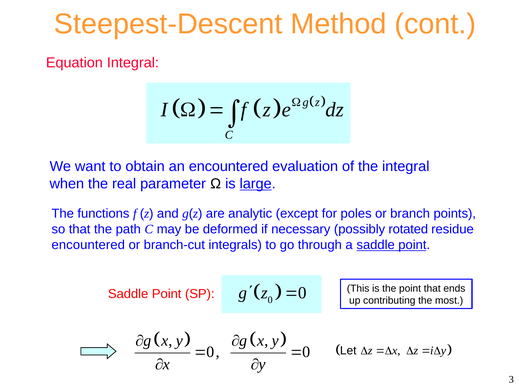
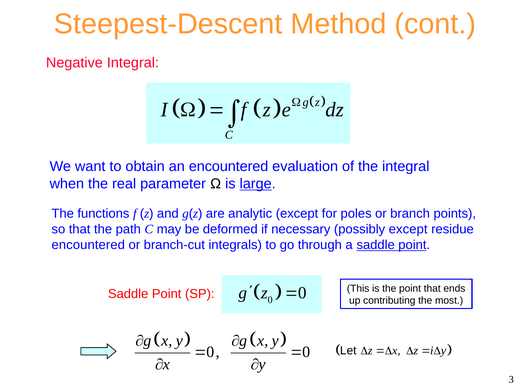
Equation: Equation -> Negative (74, 63)
possibly rotated: rotated -> except (408, 229)
